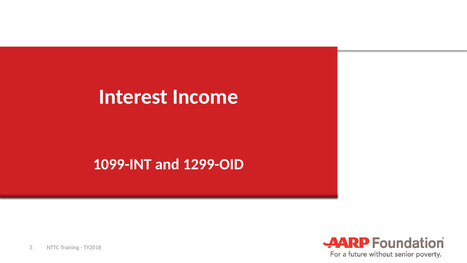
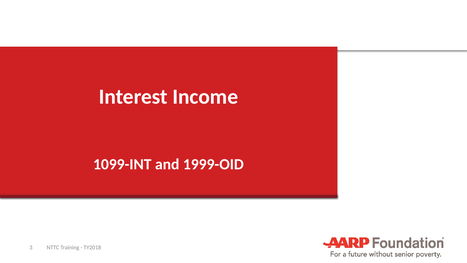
1299-OID: 1299-OID -> 1999-OID (213, 164)
